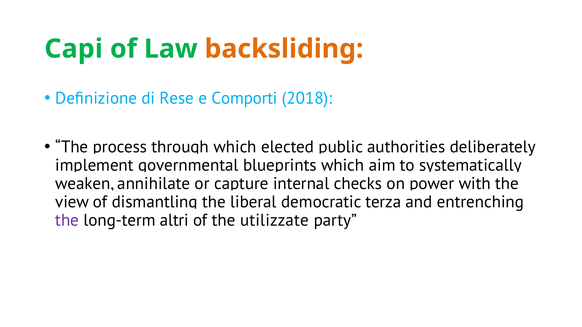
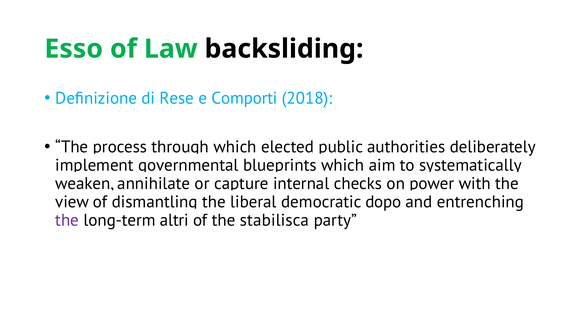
Capi: Capi -> Esso (74, 49)
backsliding colour: orange -> black (284, 49)
terza: terza -> dopo (383, 202)
utilizzate: utilizzate -> stabilisca (275, 221)
